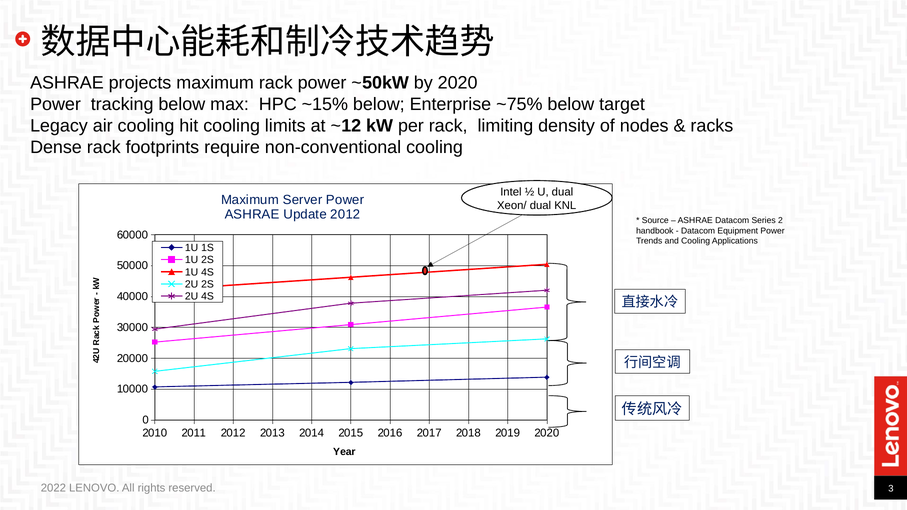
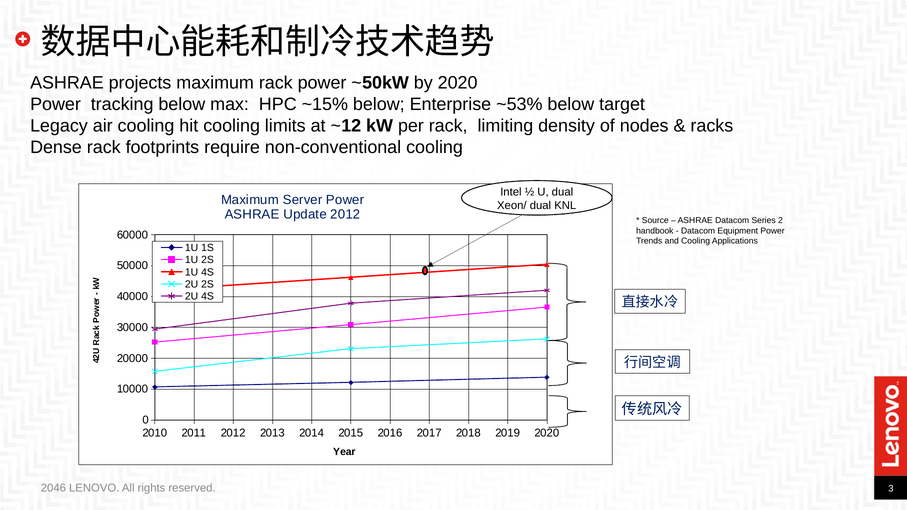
~75%: ~75% -> ~53% (519, 104)
2022: 2022 -> 2046 (53, 488)
